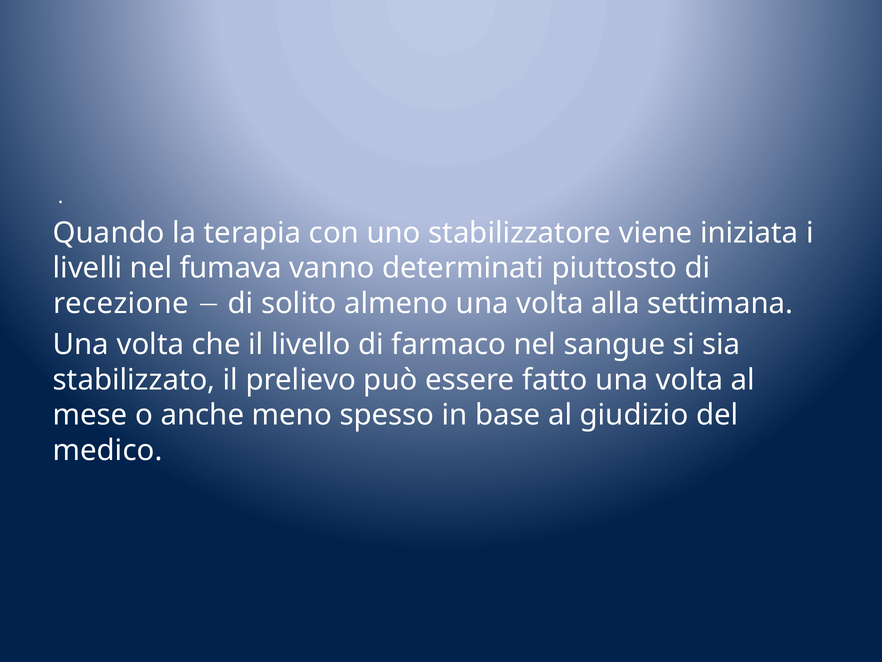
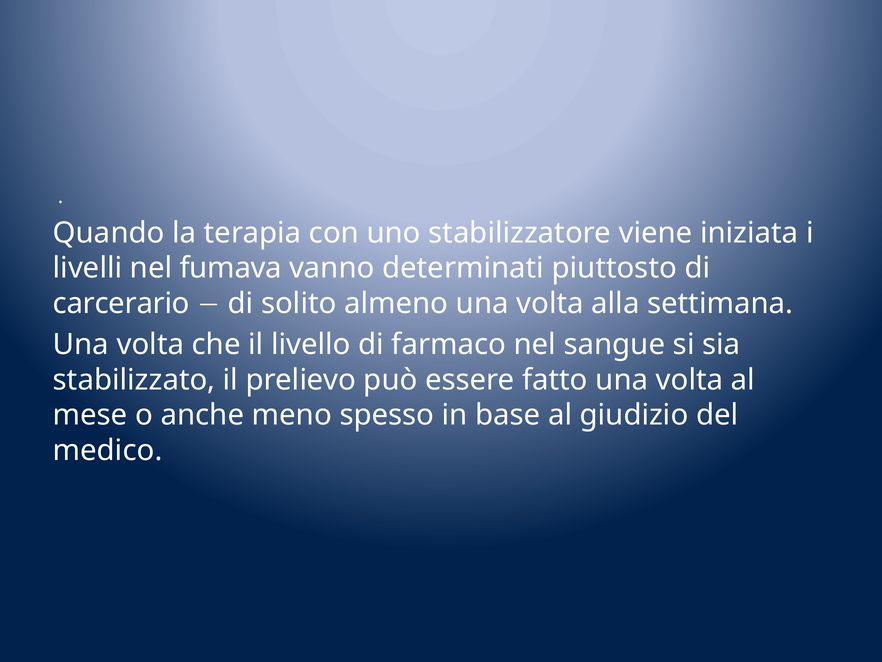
recezione: recezione -> carcerario (121, 303)
